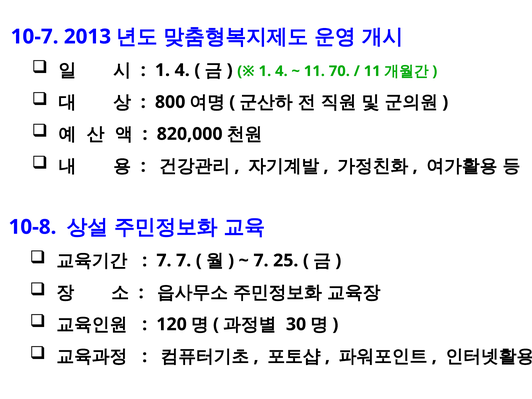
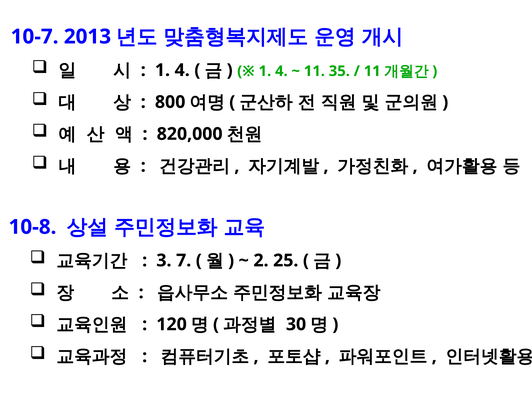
70: 70 -> 35 (339, 71)
7: 7 -> 3 (164, 260)
7: 7 -> 2 (261, 260)
